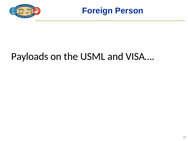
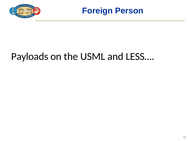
VISA…: VISA… -> LESS… (140, 57)
